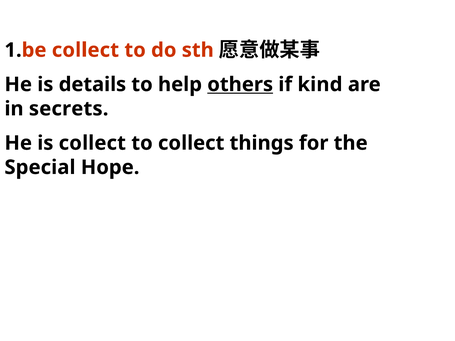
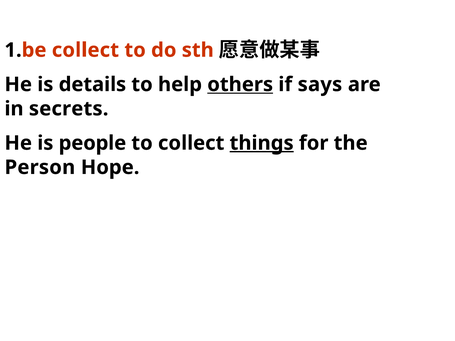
kind: kind -> says (320, 85)
is collect: collect -> people (92, 143)
things underline: none -> present (262, 143)
Special: Special -> Person (40, 167)
